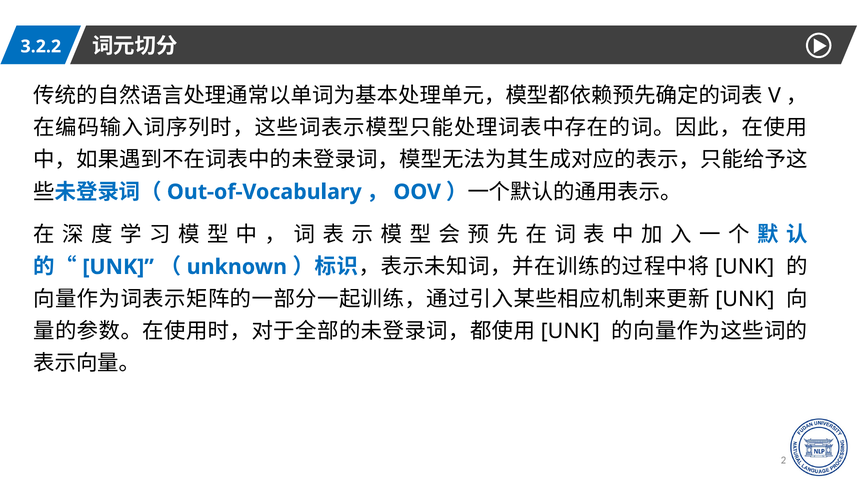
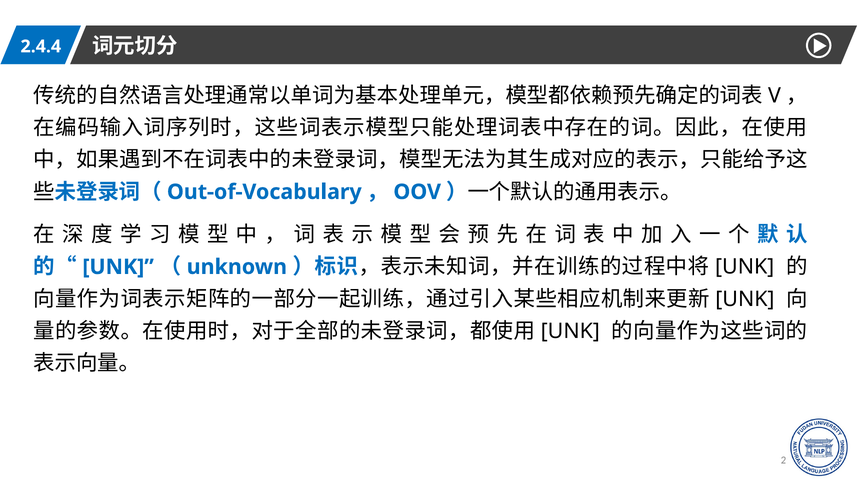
3.2.2: 3.2.2 -> 2.4.4 (41, 46)
